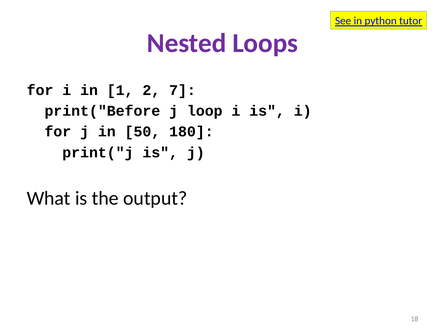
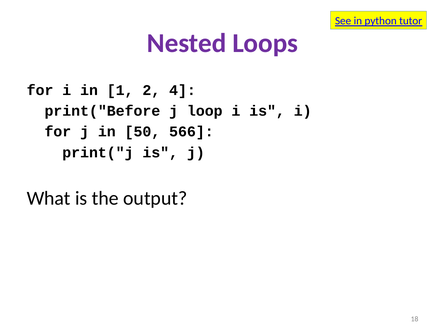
7: 7 -> 4 (183, 90)
180: 180 -> 566 (191, 132)
